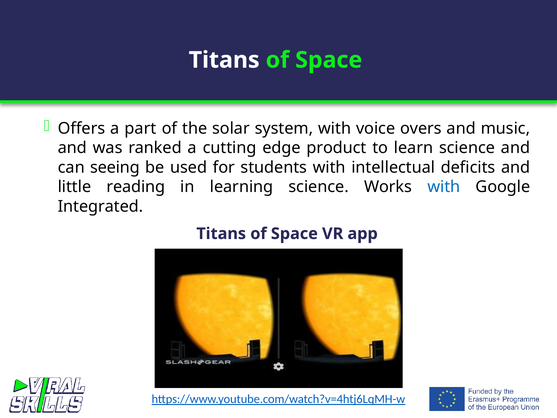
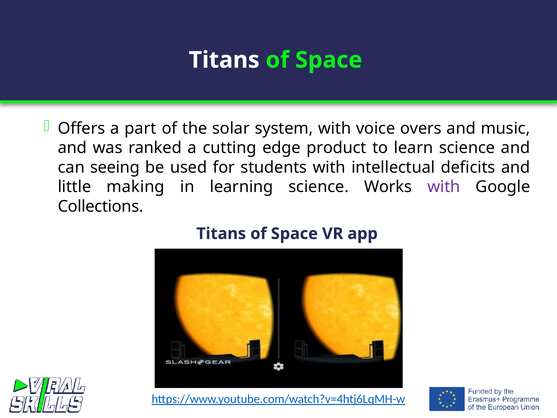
reading: reading -> making (136, 187)
with colour: blue -> purple (444, 187)
Integrated: Integrated -> Collections (101, 206)
